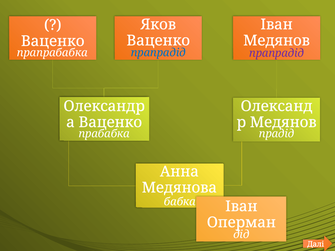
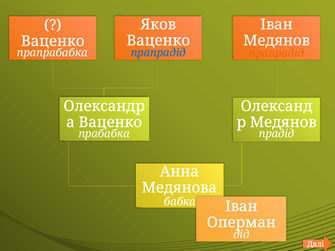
прапрадід colour: purple -> orange (277, 53)
